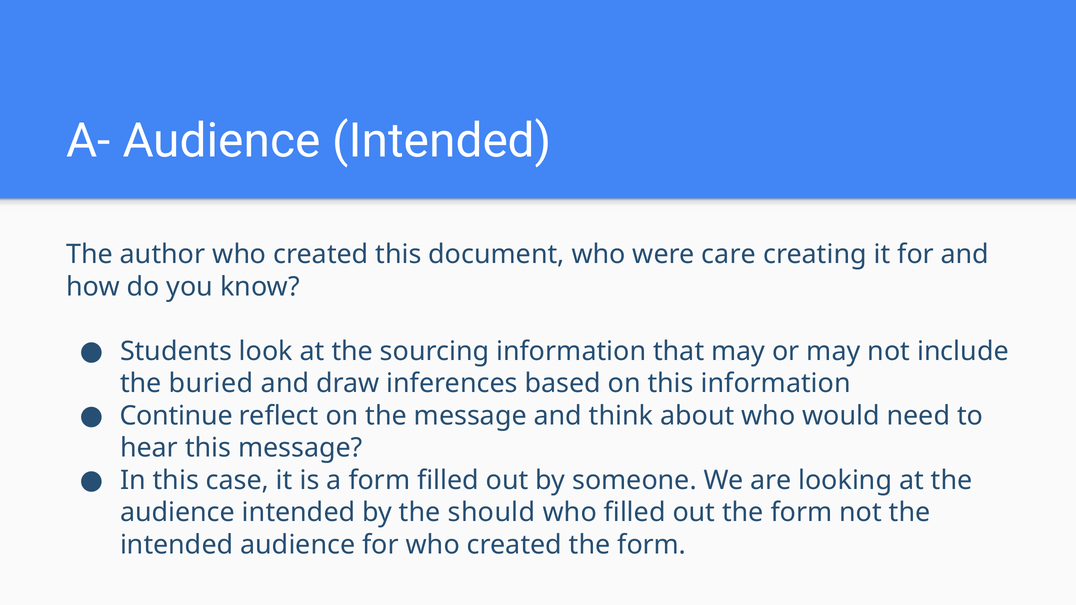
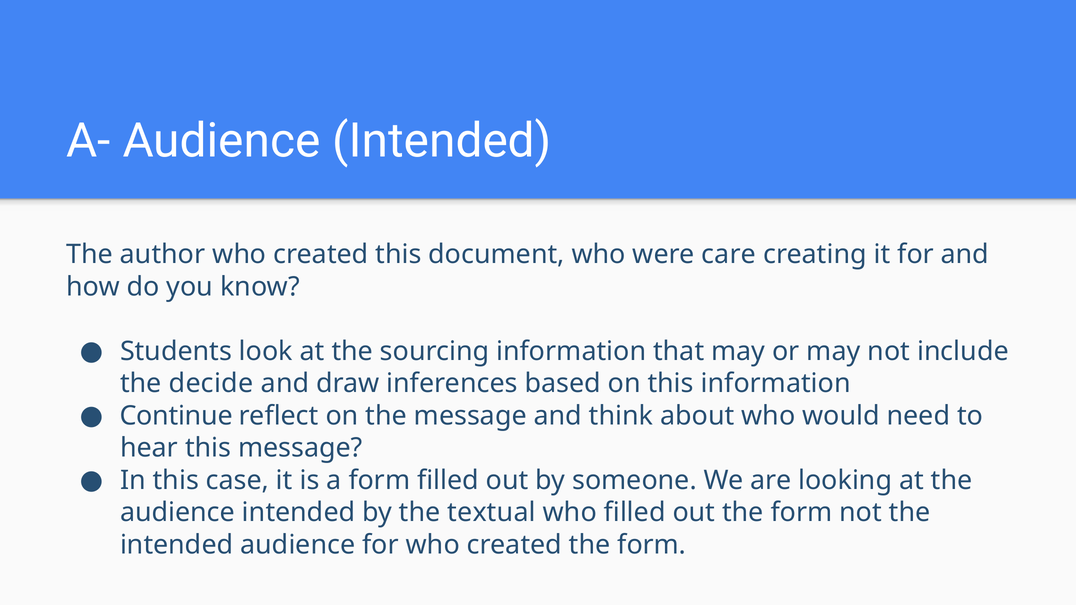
buried: buried -> decide (211, 384)
should: should -> textual (492, 513)
